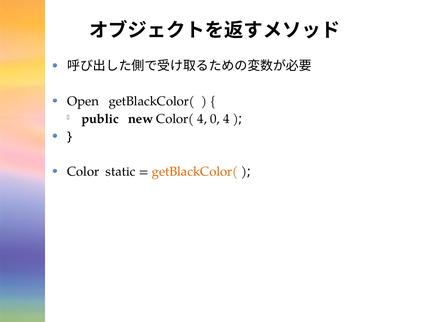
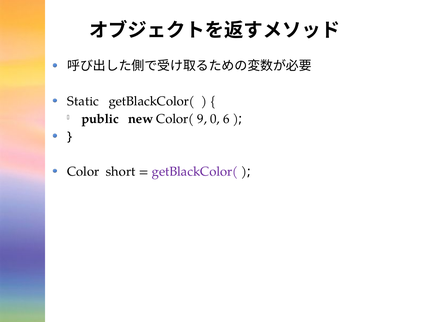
Open: Open -> Static (83, 101)
Color( 4: 4 -> 9 (202, 119)
0 4: 4 -> 6 (226, 119)
static: static -> short (121, 172)
getBlackColor( colour: orange -> purple (195, 172)
